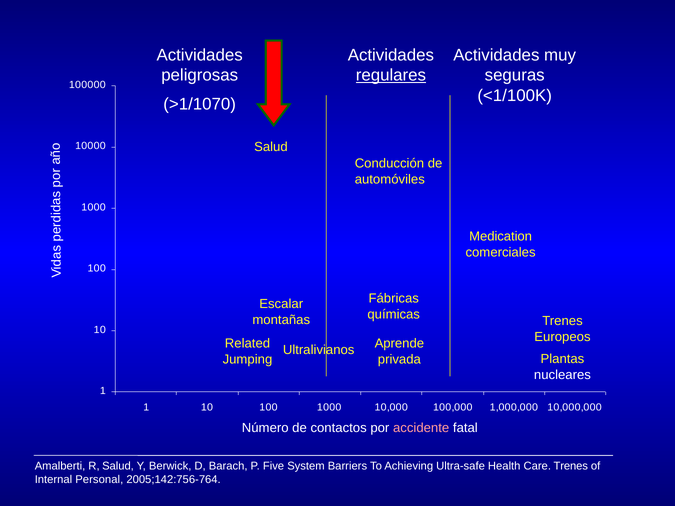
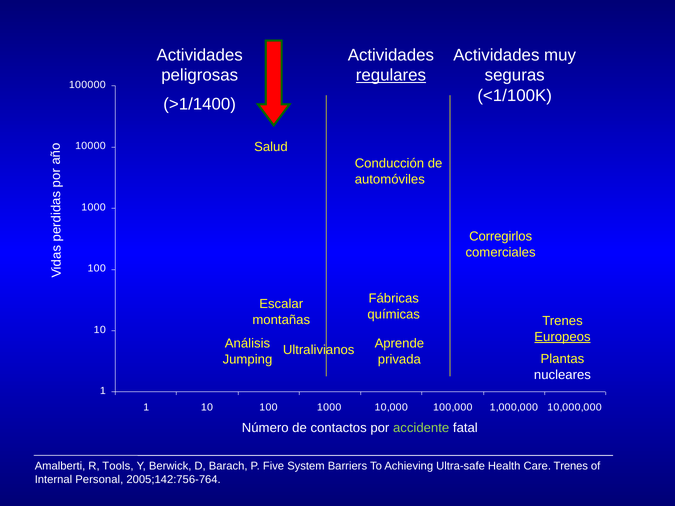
>1/1070: >1/1070 -> >1/1400 (200, 104)
Medication: Medication -> Corregirlos (501, 237)
Europeos underline: none -> present (562, 337)
Related: Related -> Análisis (247, 344)
accidente colour: pink -> light green (421, 428)
R Salud: Salud -> Tools (118, 466)
